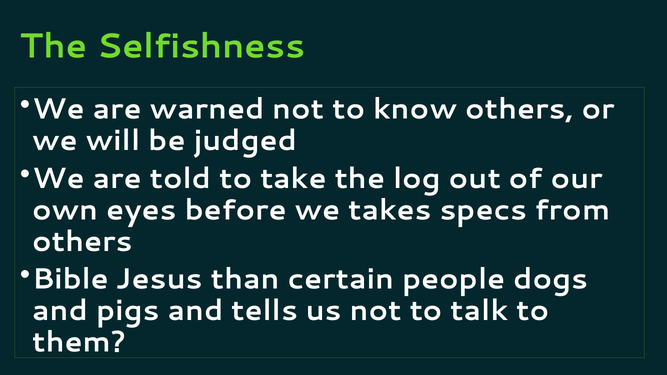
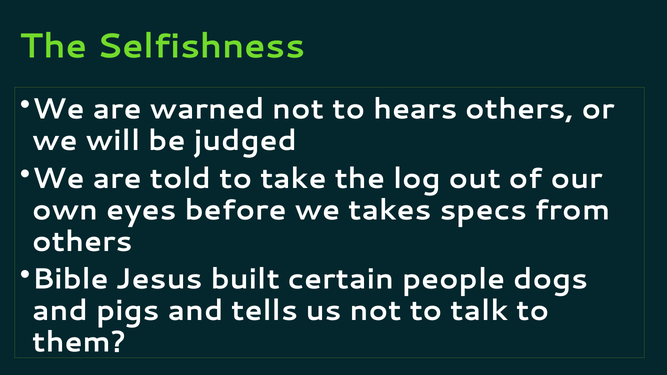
know: know -> hears (415, 109)
than: than -> built (245, 279)
